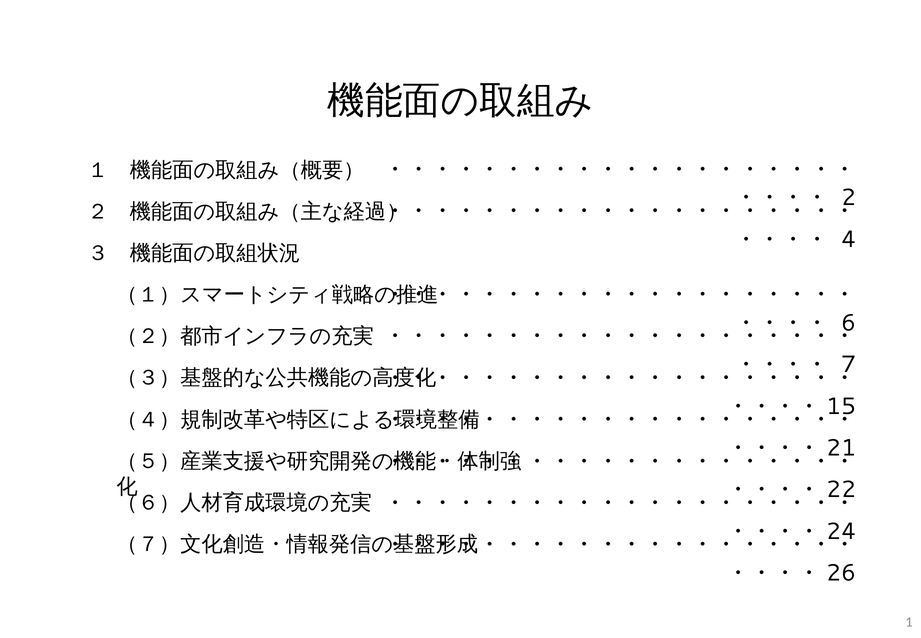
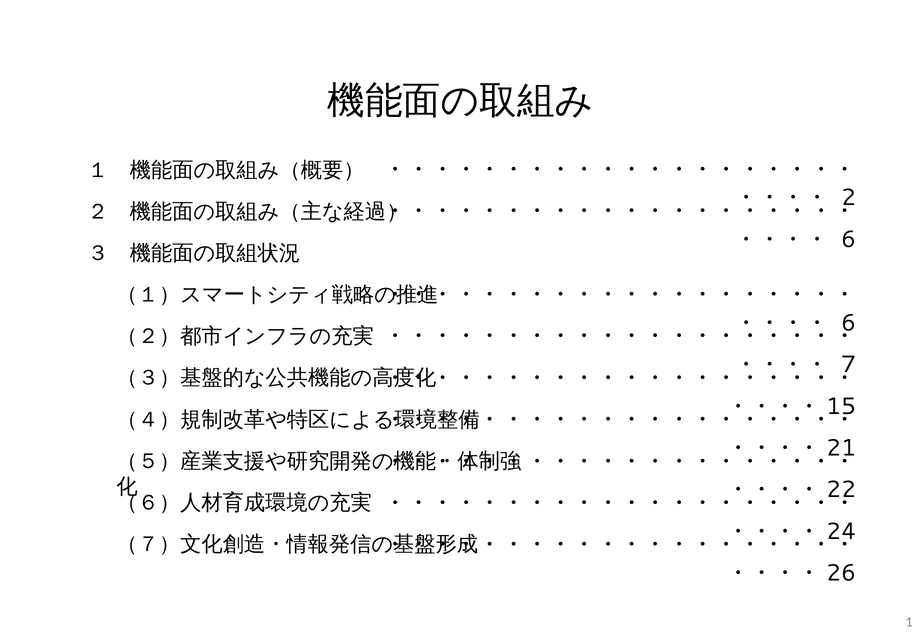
4: 4 -> 6 (849, 239)
